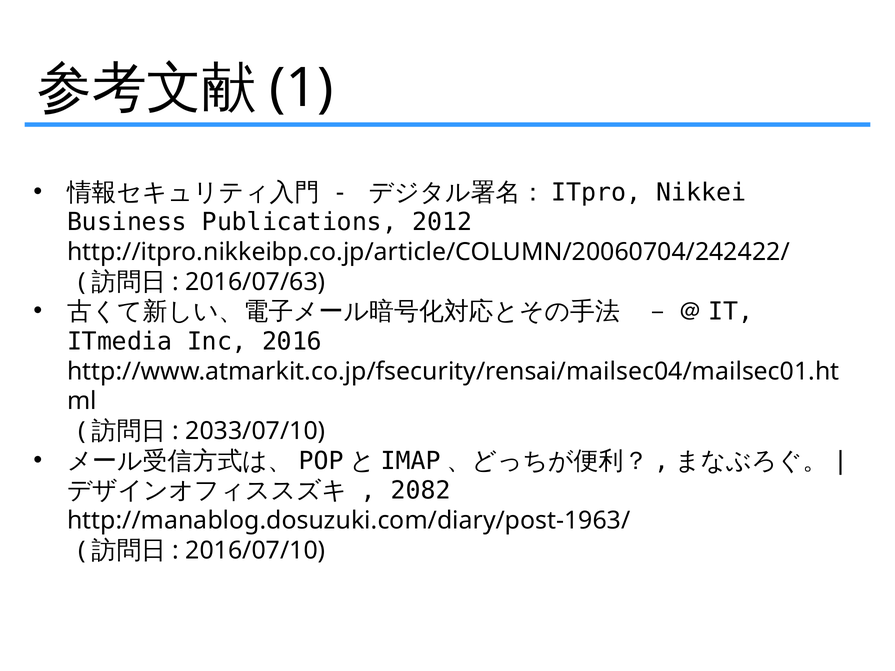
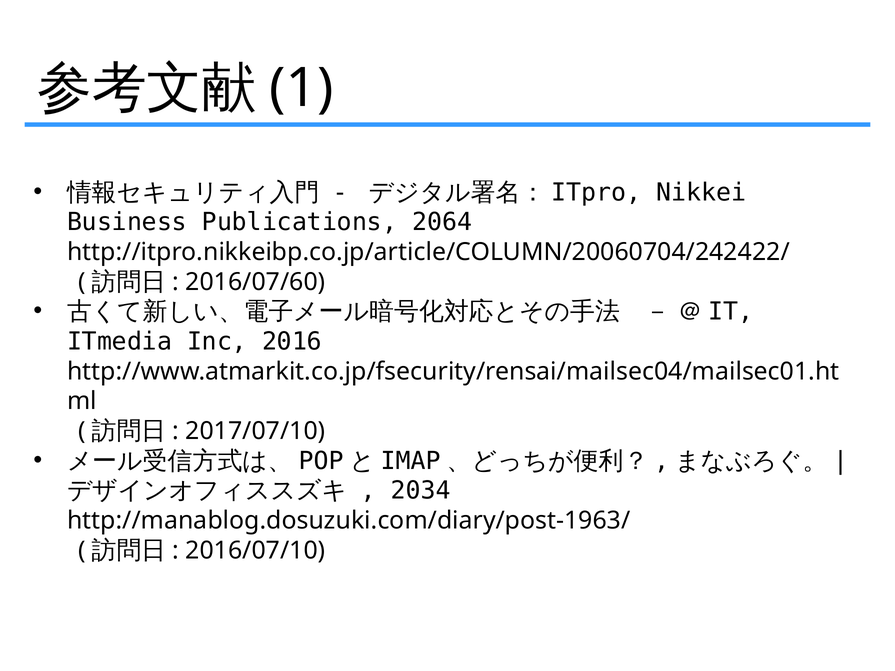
2012: 2012 -> 2064 (442, 222)
2016/07/63: 2016/07/63 -> 2016/07/60 (255, 282)
2033/07/10: 2033/07/10 -> 2017/07/10 (255, 431)
2082: 2082 -> 2034 (421, 491)
